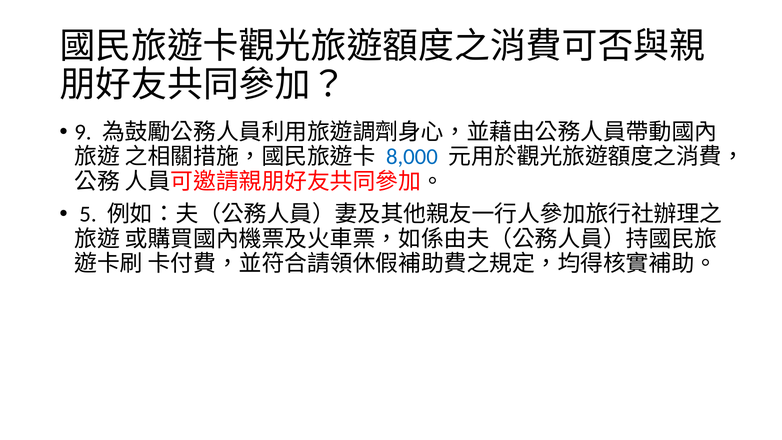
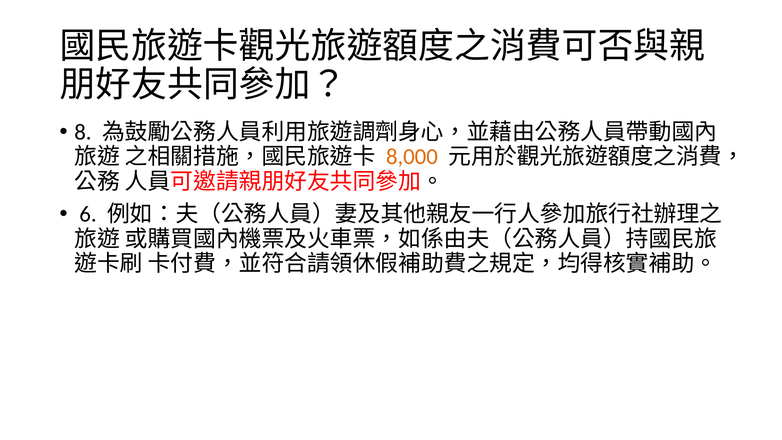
9: 9 -> 8 (83, 132)
8,000 colour: blue -> orange (412, 157)
5: 5 -> 6 (88, 214)
